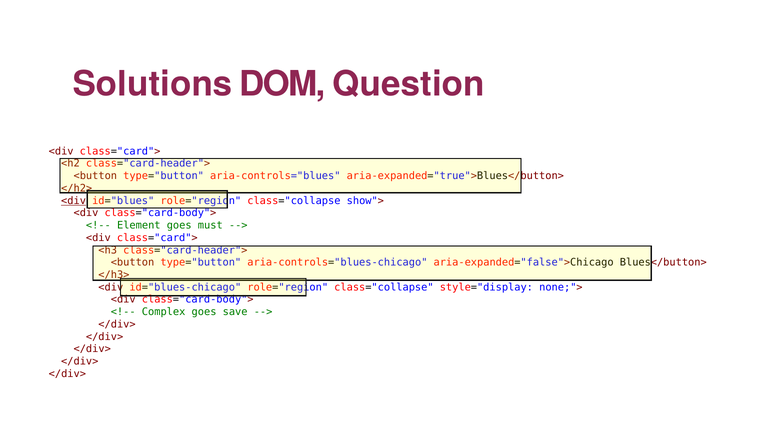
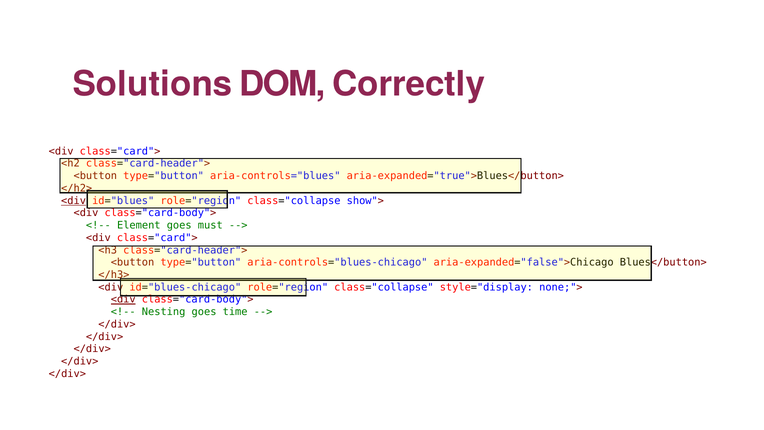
Question: Question -> Correctly (409, 84)
<div underline: none -> present (123, 299)
Complex: Complex -> Nesting (164, 312)
save: save -> time (235, 312)
